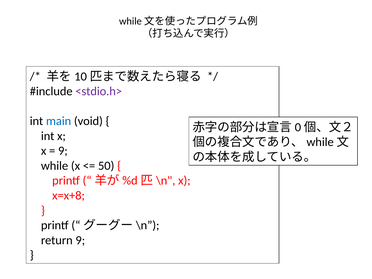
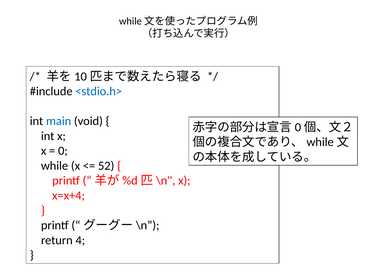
<stdio.h> colour: purple -> blue (99, 91)
9: 9 -> 0 (63, 151)
50: 50 -> 52 (106, 166)
x=x+8: x=x+8 -> x=x+4 (68, 196)
return 9: 9 -> 4 (80, 240)
